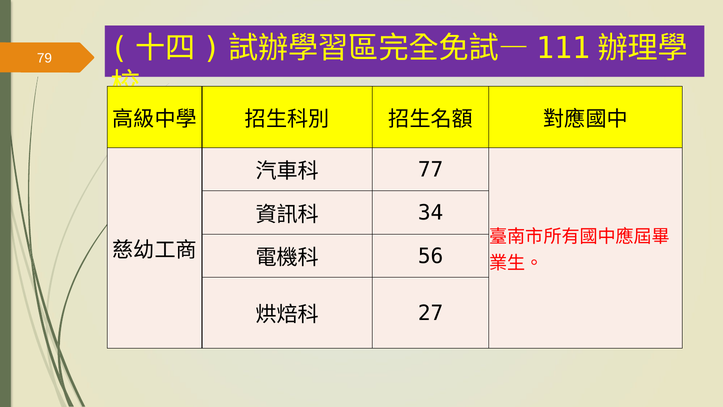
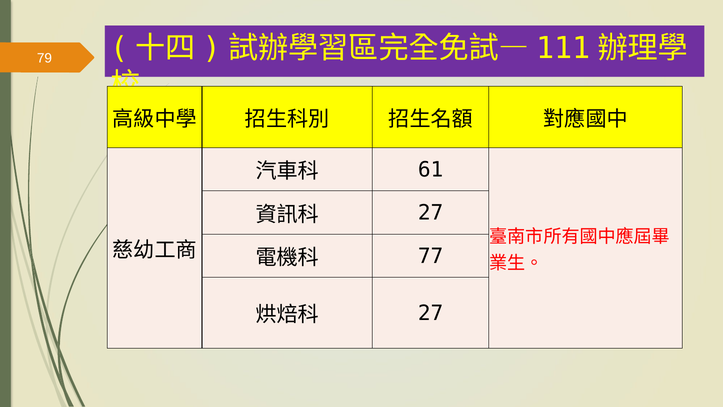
77: 77 -> 61 (431, 169)
34: 34 -> 27 (431, 213)
56: 56 -> 77 (431, 256)
